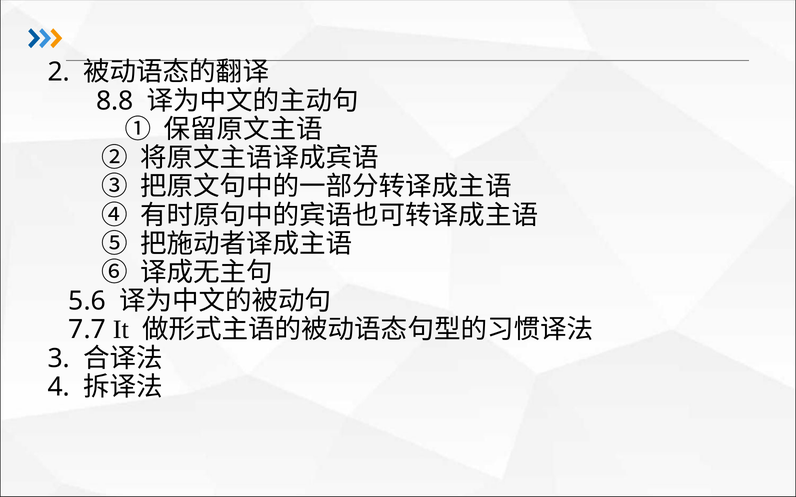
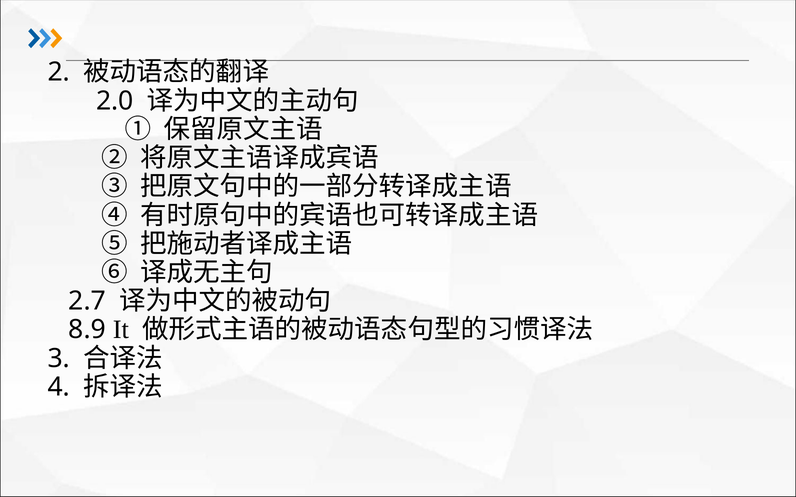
8.8: 8.8 -> 2.0 (115, 101)
5.6: 5.6 -> 2.7 (87, 301)
7.7: 7.7 -> 8.9 (87, 330)
